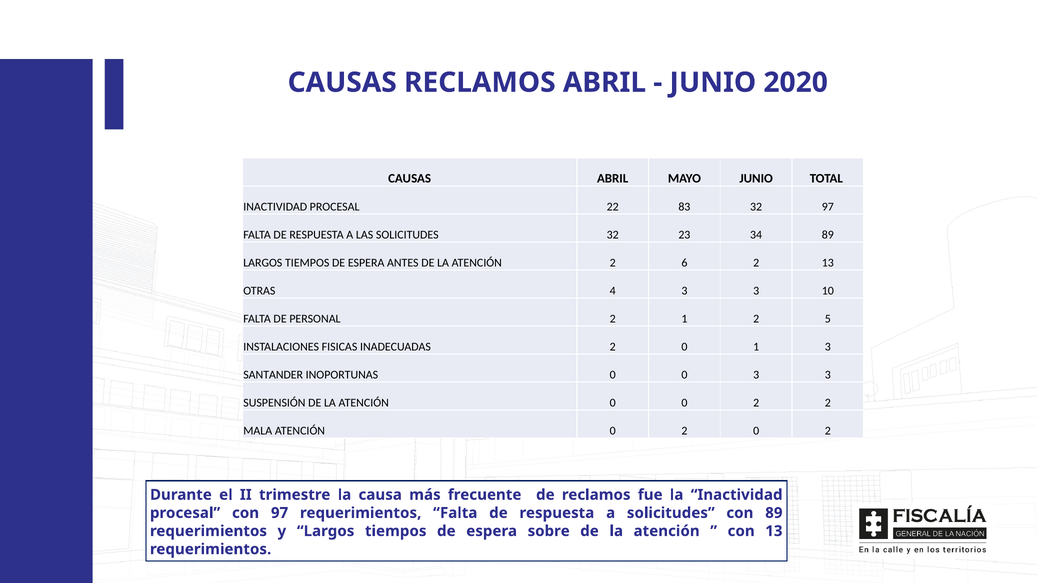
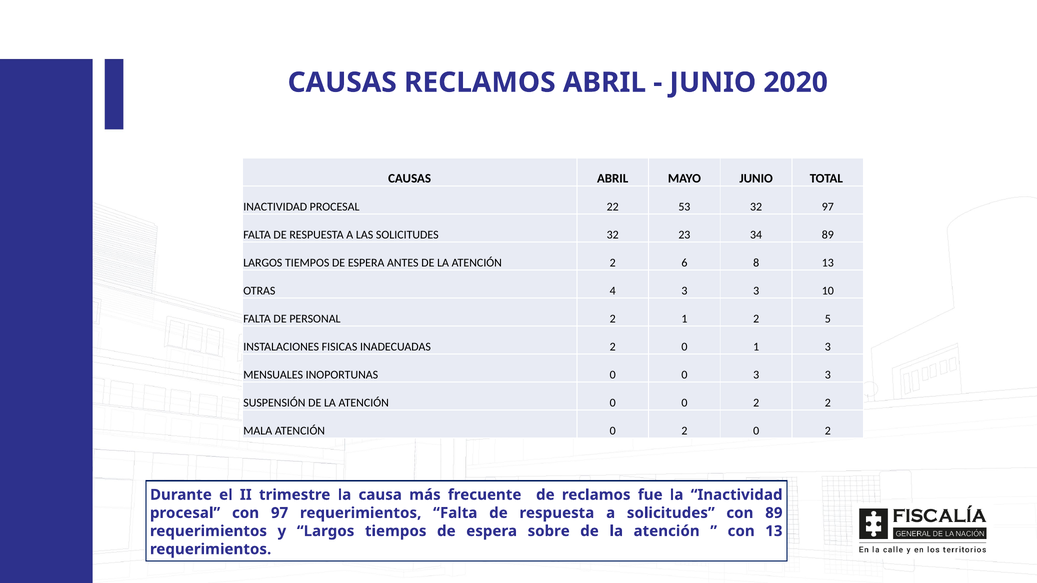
83: 83 -> 53 (684, 207)
6 2: 2 -> 8 (756, 263)
SANTANDER: SANTANDER -> MENSUALES (273, 375)
